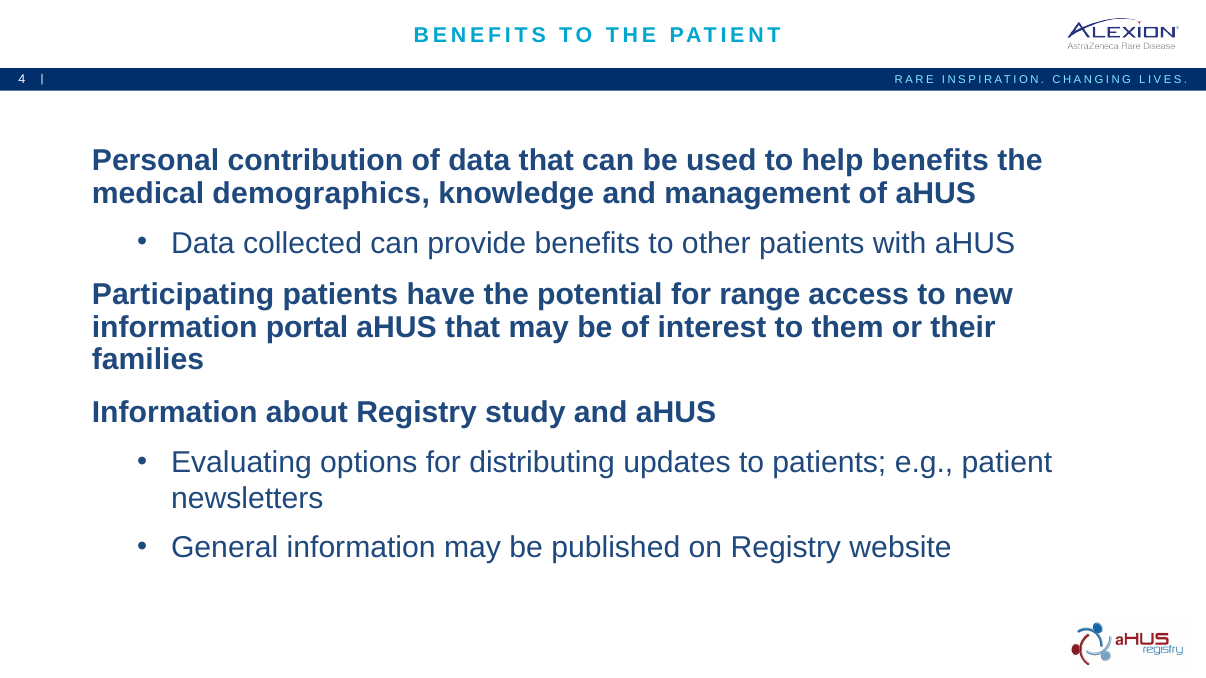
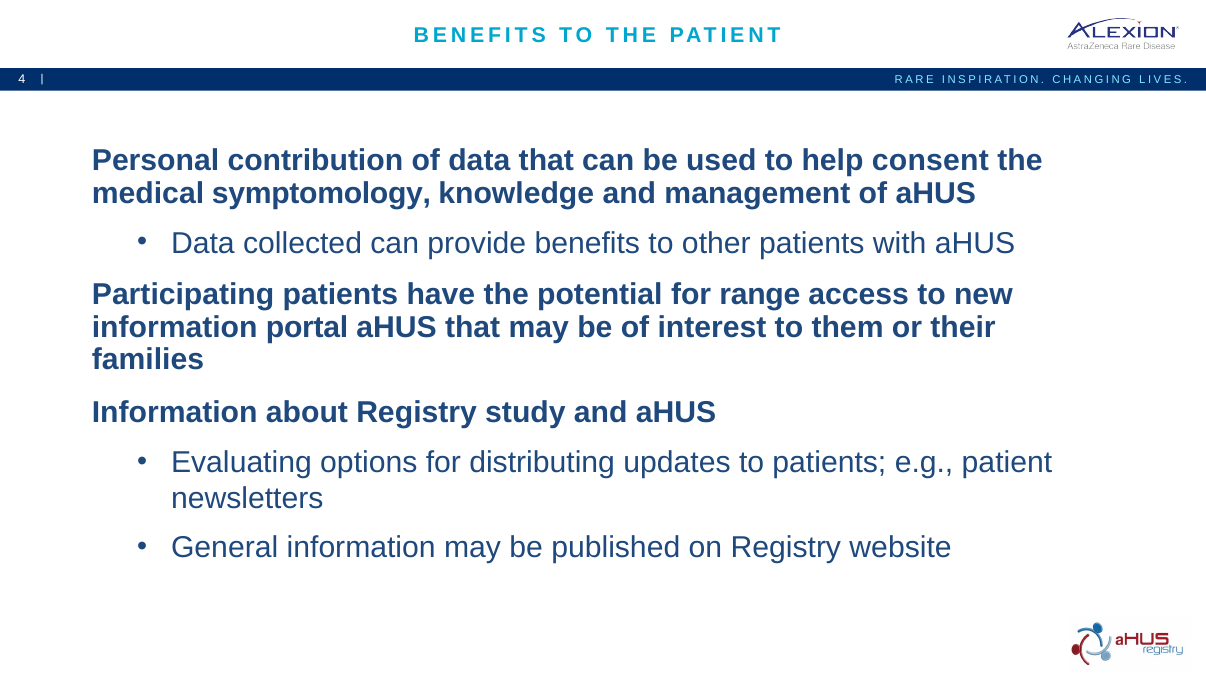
help benefits: benefits -> consent (930, 161)
demographics: demographics -> symptomology (321, 193)
